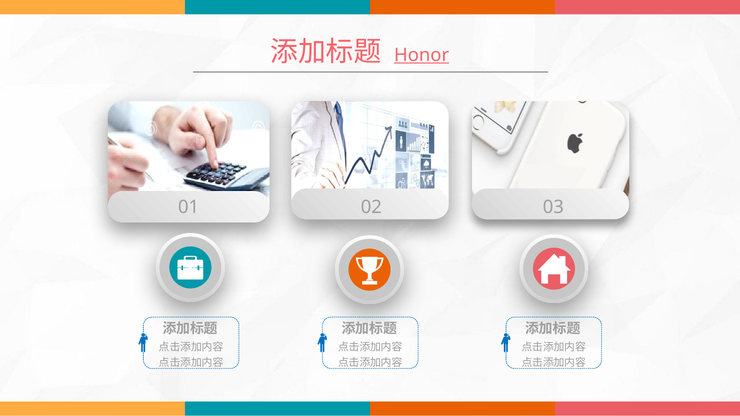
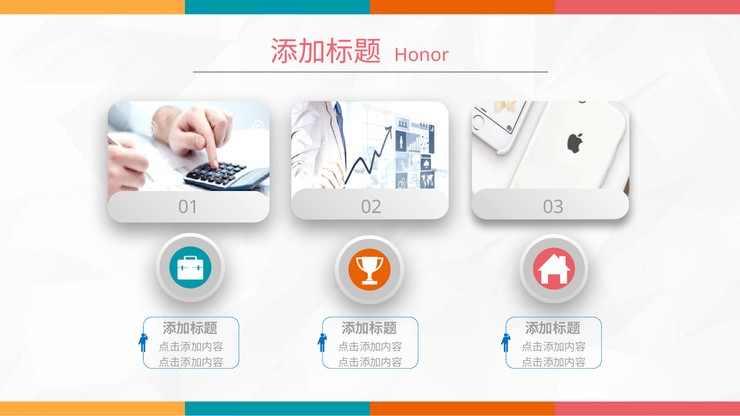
Honor underline: present -> none (422, 55)
